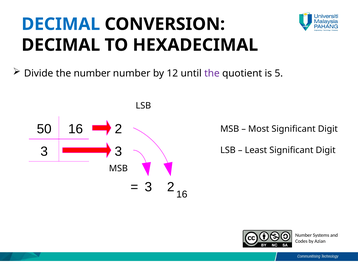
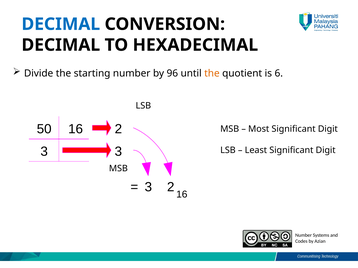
the number: number -> starting (92, 73)
12: 12 -> 96 (172, 73)
the colour: purple -> orange (212, 73)
5: 5 -> 6 (279, 73)
